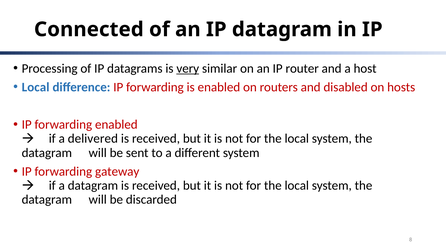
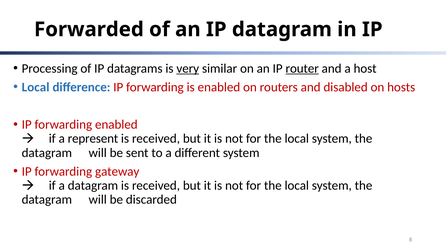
Connected: Connected -> Forwarded (89, 29)
router underline: none -> present (302, 68)
delivered: delivered -> represent (93, 139)
